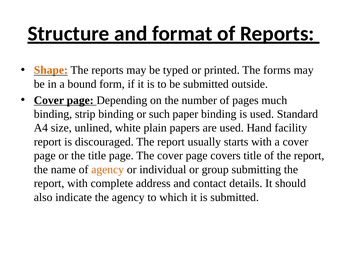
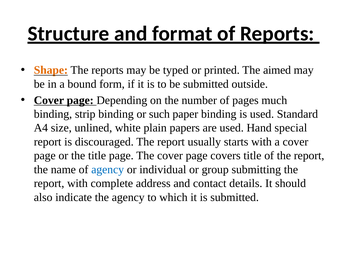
forms: forms -> aimed (277, 70)
facility: facility -> special (291, 128)
agency colour: orange -> blue (108, 170)
